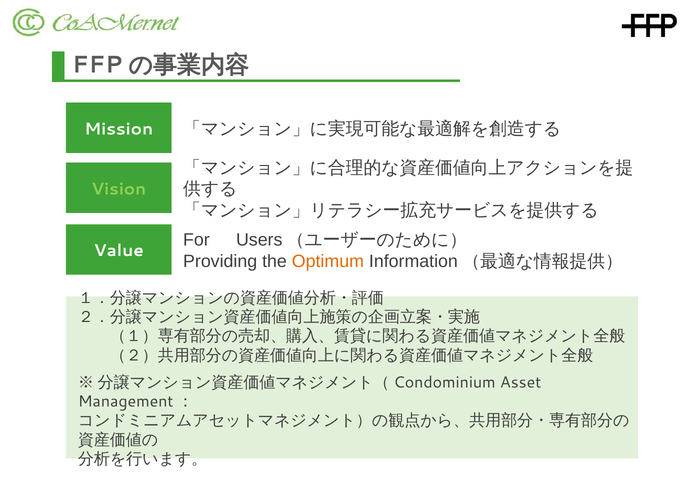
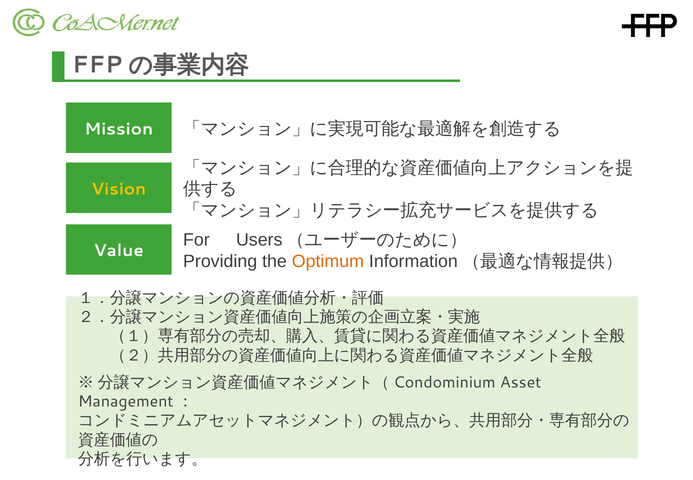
Vision colour: light green -> yellow (119, 189)
